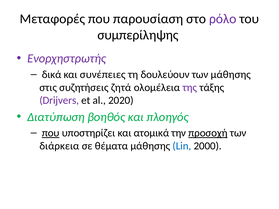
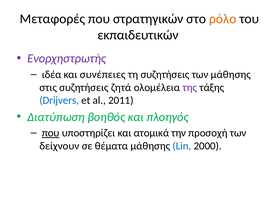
παρουσίαση: παρουσίαση -> στρατηγικών (148, 19)
ρόλο colour: purple -> orange (223, 19)
συμπερίληψης: συμπερίληψης -> εκπαιδευτικών (138, 35)
δικά: δικά -> ιδέα (52, 75)
τη δουλεύουν: δουλεύουν -> συζητήσεις (165, 75)
Drijvers colour: purple -> blue (59, 101)
2020: 2020 -> 2011 (121, 101)
προσοχή underline: present -> none (208, 133)
διάρκεια: διάρκεια -> δείχνουν (59, 146)
